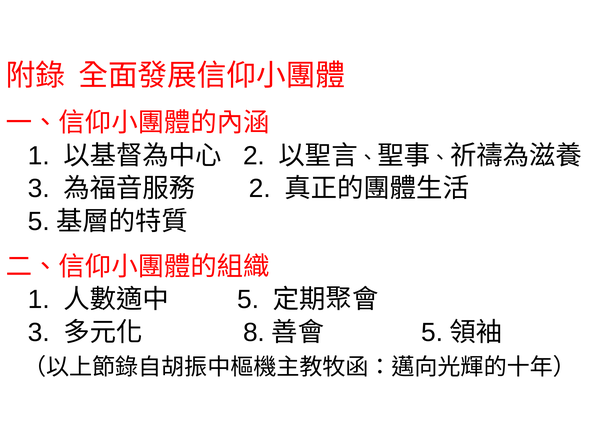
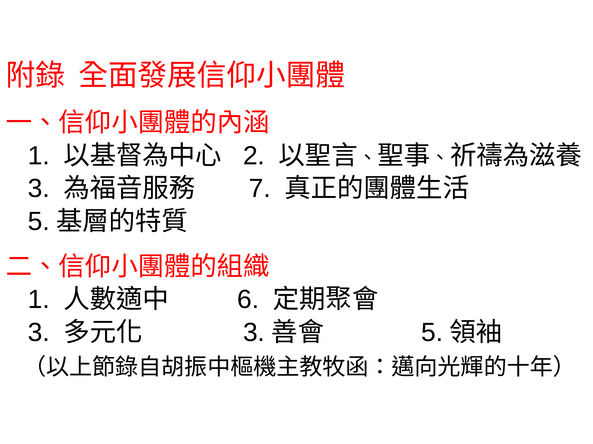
2: 2 -> 7 (260, 189)
5: 5 -> 6 (248, 300)
8: 8 -> 3 (254, 333)
